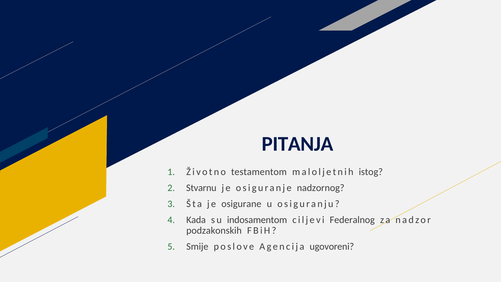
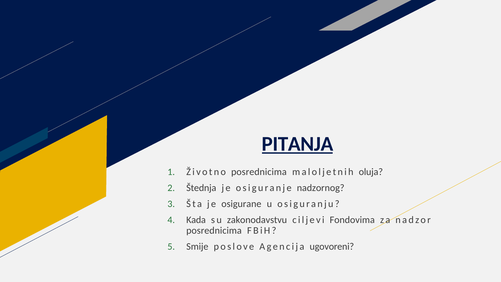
PITANJA underline: none -> present (297, 144)
Životno testamentom: testamentom -> posrednicima (259, 172)
istog: istog -> oluja (371, 172)
Stvarnu: Stvarnu -> Štednja (201, 188)
indosamentom: indosamentom -> zakonodavstvu (257, 220)
Federalnog: Federalnog -> Fondovima (352, 220)
podzakonskih: podzakonskih -> posrednicima (214, 230)
